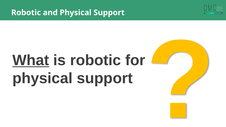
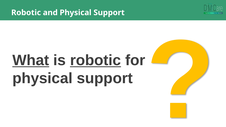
robotic underline: none -> present (96, 60)
